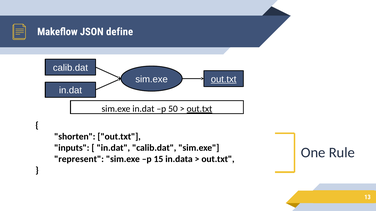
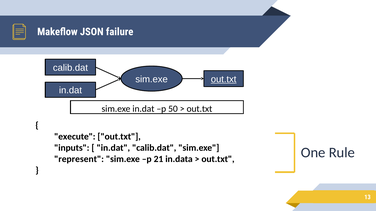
define: define -> failure (120, 32)
out.txt underline: present -> none (199, 109)
shorten: shorten -> execute (75, 137)
15: 15 -> 21 (158, 159)
